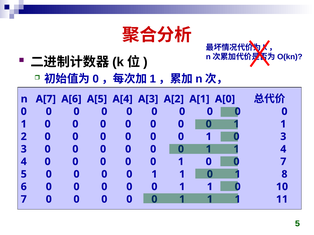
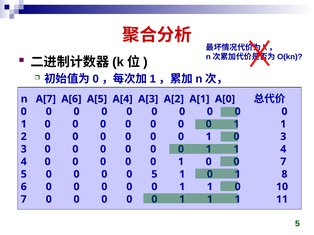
1: 1 -> 5 (154, 175)
